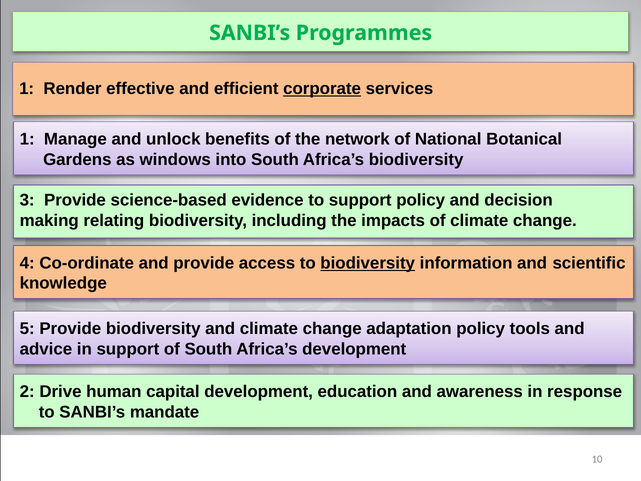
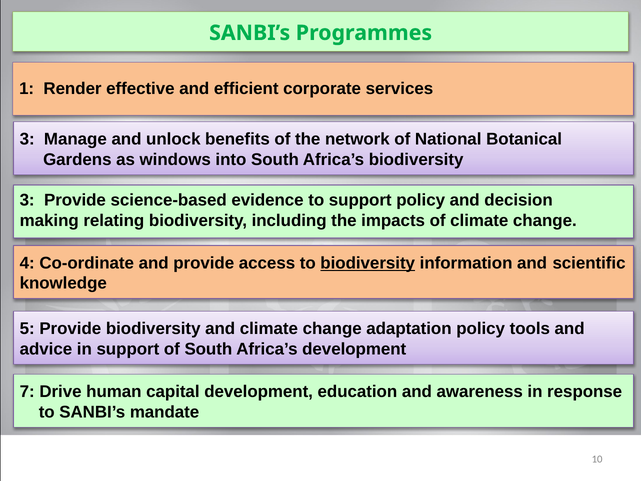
corporate underline: present -> none (322, 89)
1: 1 -> 3 (27, 139)
2: 2 -> 7 (27, 392)
